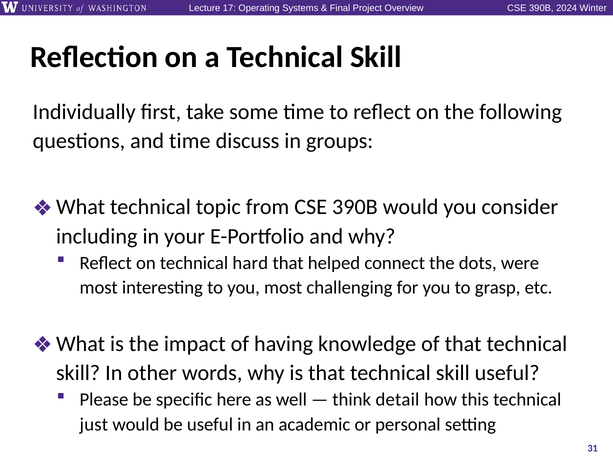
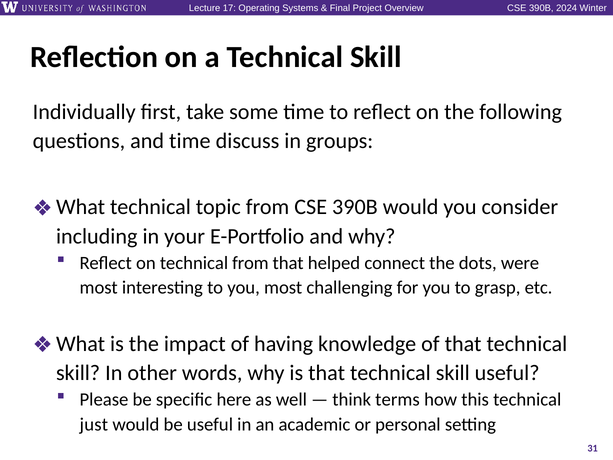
technical hard: hard -> from (250, 263)
detail: detail -> terms (398, 400)
